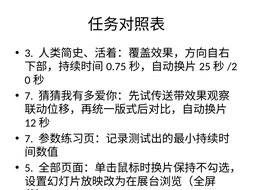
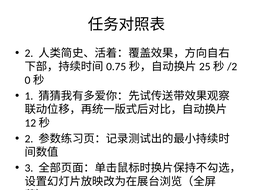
3: 3 -> 2 (29, 53)
7: 7 -> 1 (29, 96)
7: 7 -> 2 (29, 139)
5: 5 -> 3 (29, 168)
